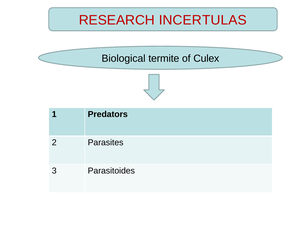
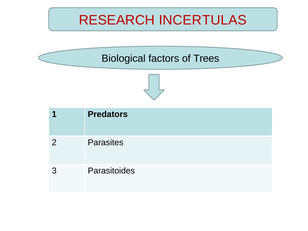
termite: termite -> factors (164, 58)
Culex: Culex -> Trees (206, 58)
